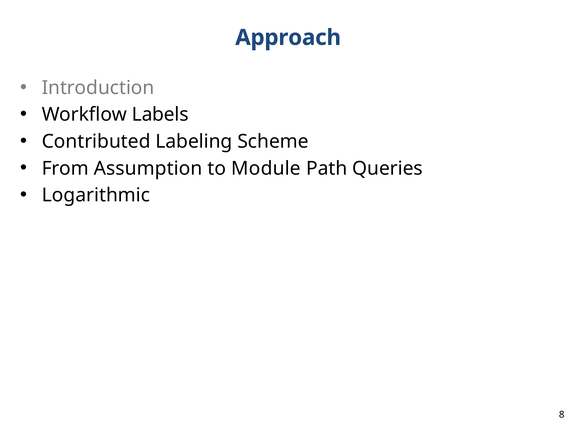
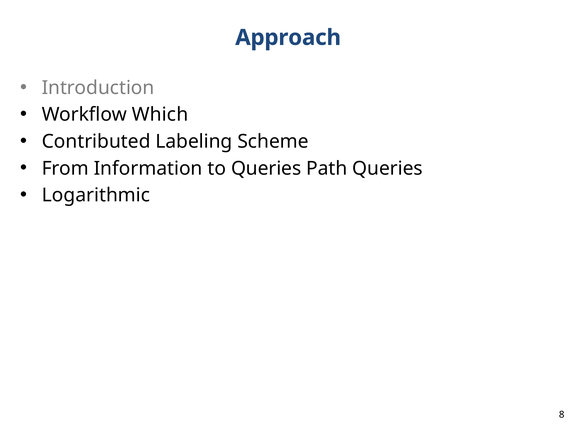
Labels: Labels -> Which (160, 115)
Assumption: Assumption -> Information (148, 168)
to Module: Module -> Queries (266, 168)
